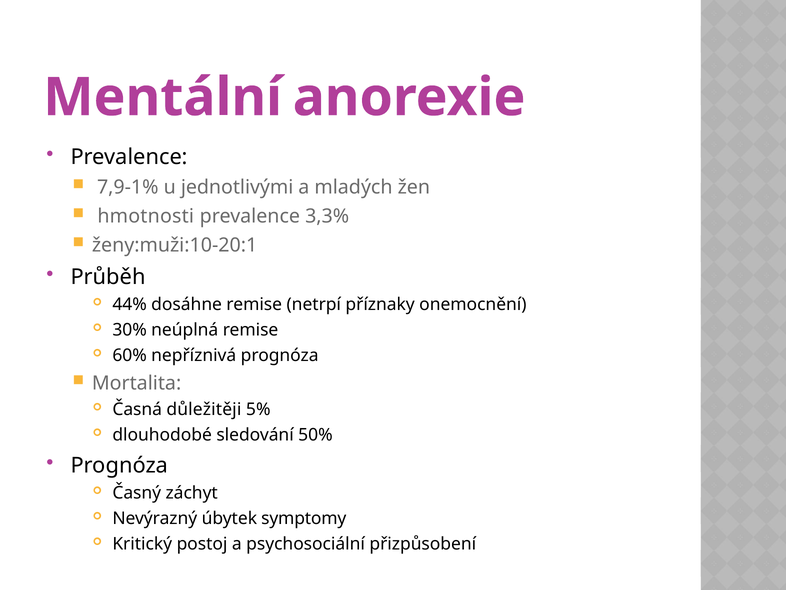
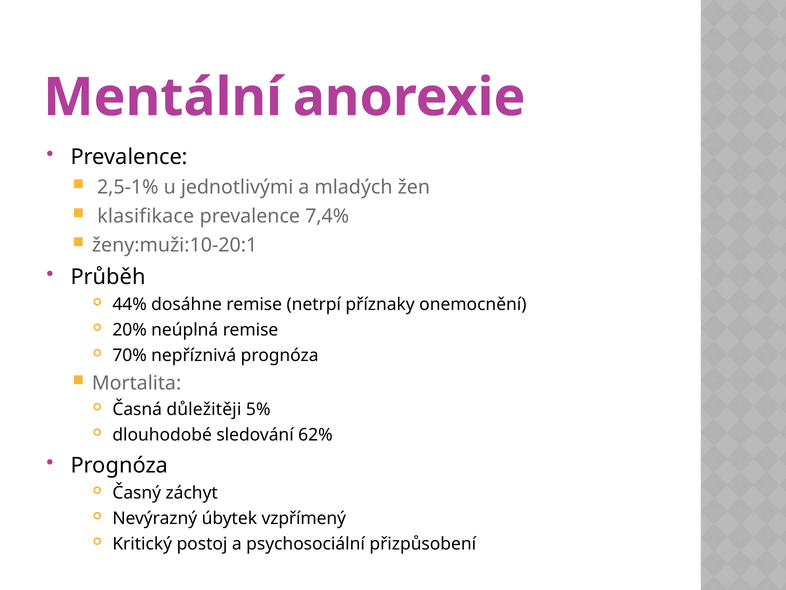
7,9-1%: 7,9-1% -> 2,5-1% (128, 187)
hmotnosti: hmotnosti -> klasifikace (146, 216)
3,3%: 3,3% -> 7,4% (327, 216)
30%: 30% -> 20% (130, 330)
60%: 60% -> 70% (130, 355)
50%: 50% -> 62% (315, 435)
symptomy: symptomy -> vzpřímený (304, 518)
